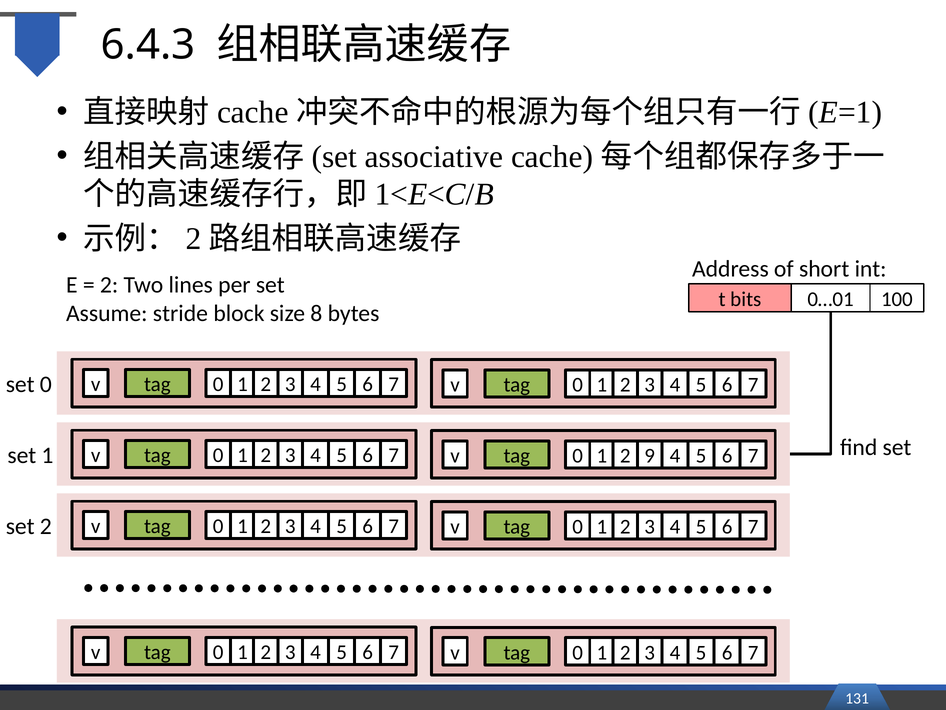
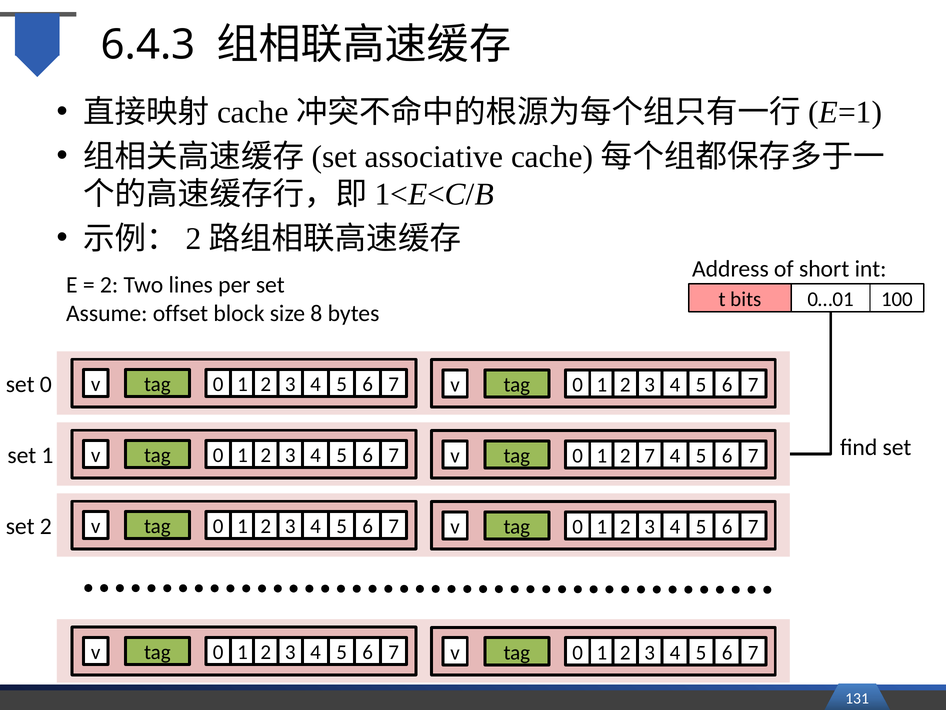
stride: stride -> offset (180, 313)
v 9: 9 -> 7 (650, 456)
